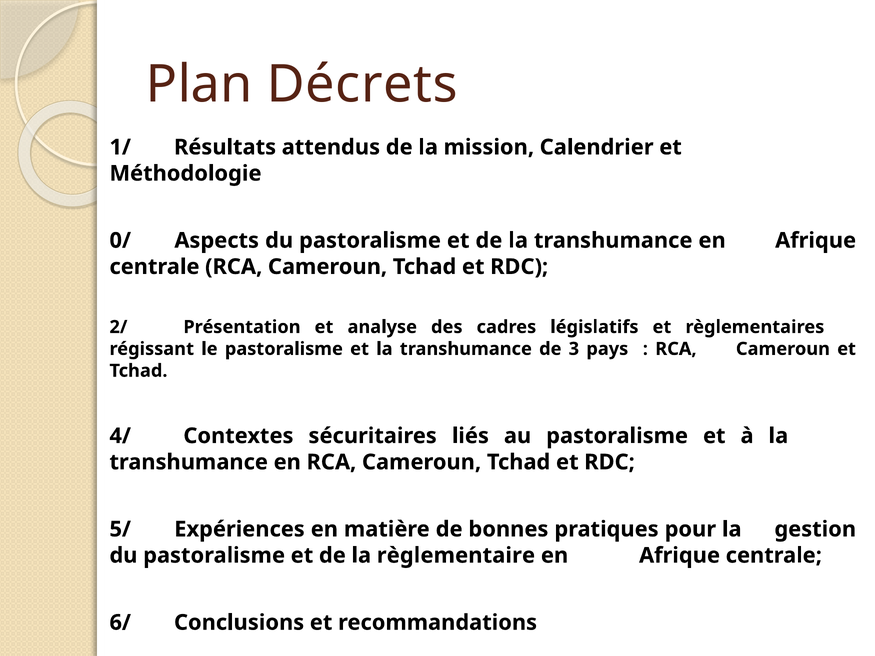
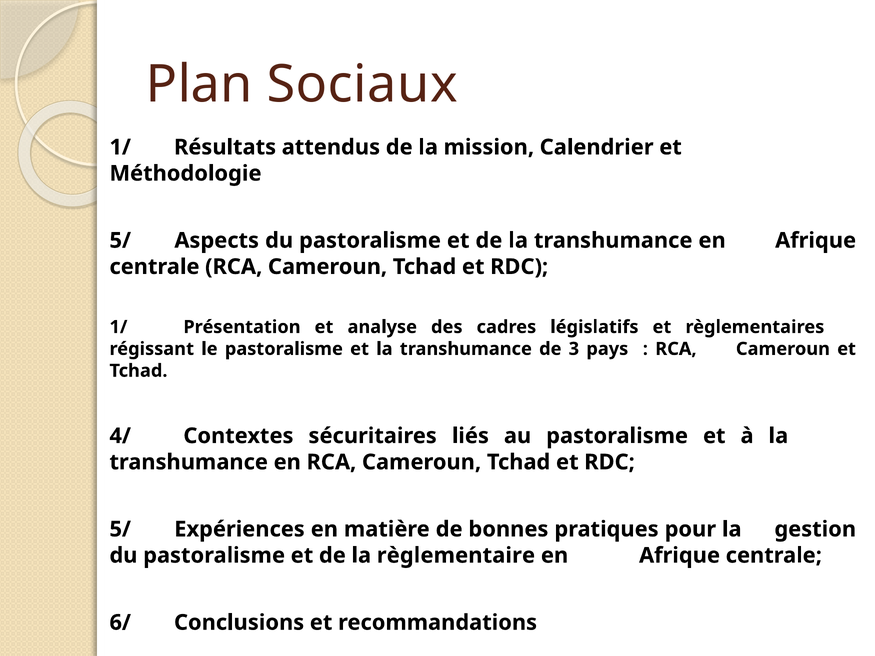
Décrets: Décrets -> Sociaux (362, 85)
0/: 0/ -> 5/ (120, 241)
2/: 2/ -> 1/ (118, 327)
